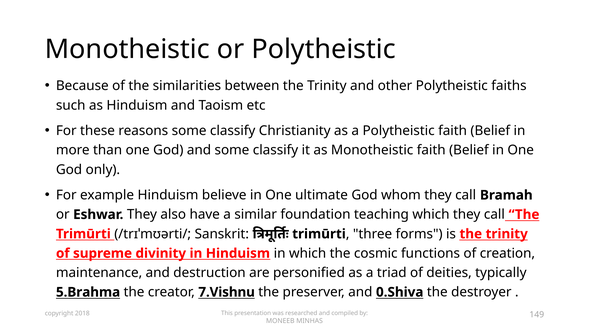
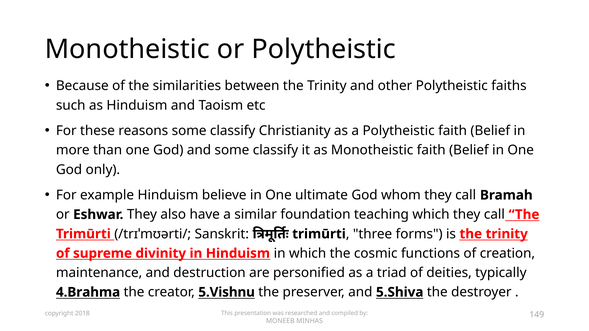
5.Brahma: 5.Brahma -> 4.Brahma (88, 292)
7.Vishnu: 7.Vishnu -> 5.Vishnu (227, 292)
0.Shiva: 0.Shiva -> 5.Shiva (400, 292)
